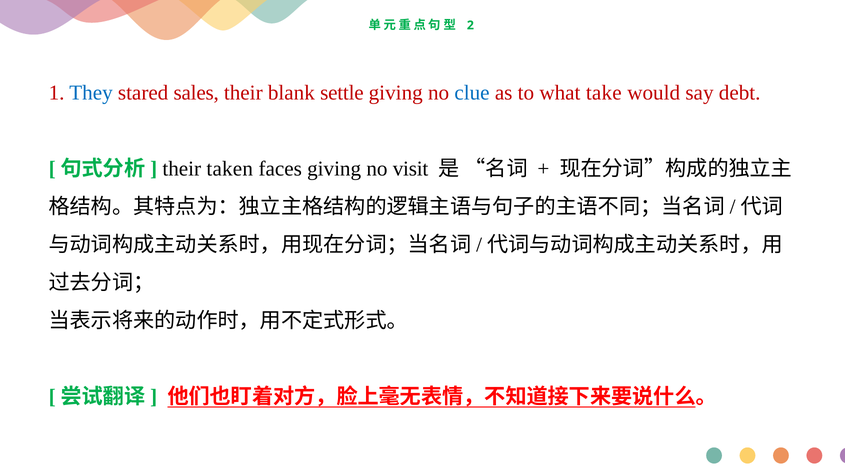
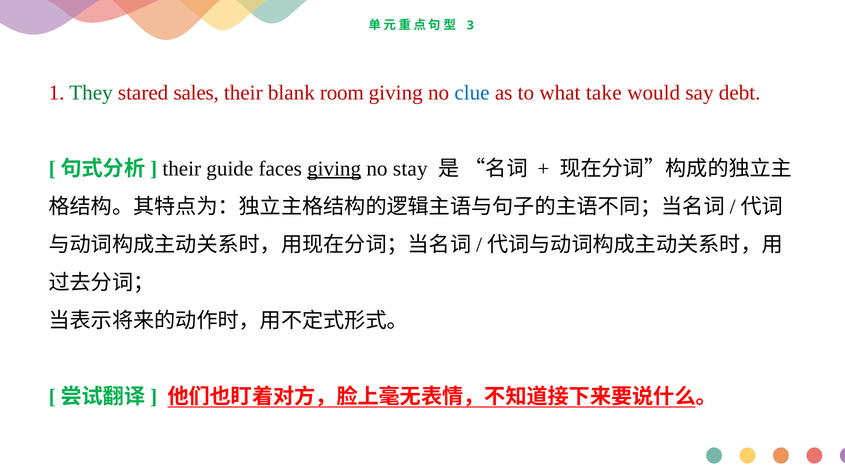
2: 2 -> 3 (470, 25)
They colour: blue -> green (91, 93)
settle: settle -> room (342, 93)
taken: taken -> guide (230, 169)
giving underline: none -> present (334, 169)
visit: visit -> stay (410, 169)
